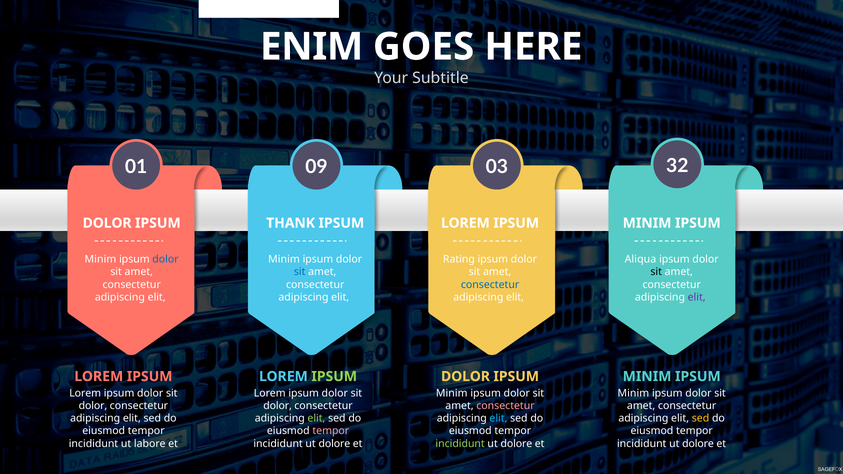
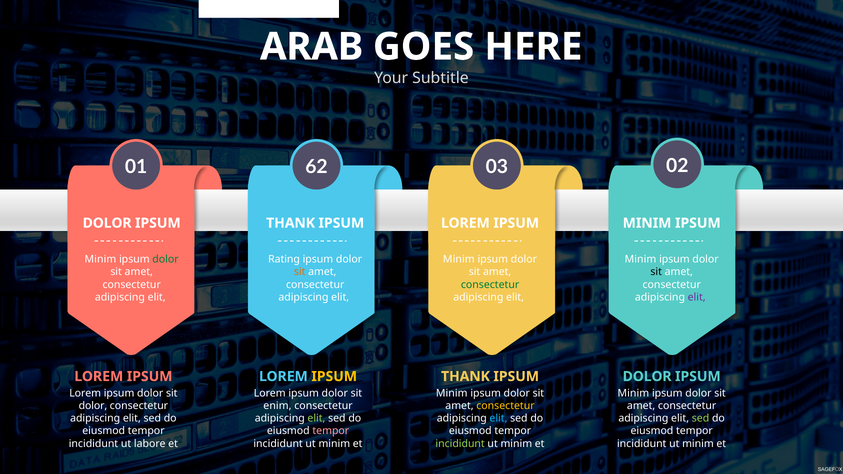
ENIM: ENIM -> ARAB (312, 47)
09: 09 -> 62 (316, 167)
32: 32 -> 02 (677, 166)
dolor colour: blue -> green (165, 259)
Minim: Minim -> Rating (284, 259)
Rating: Rating -> Minim (459, 259)
Aliqua: Aliqua -> Minim (640, 259)
sit colour: blue -> orange (300, 272)
consectetur colour: blue -> green (490, 285)
IPSUM colour: light green -> yellow (334, 377)
DOLOR: DOLOR -> THANK (465, 377)
MINIM: MINIM -> DOLOR (647, 377)
dolor: dolor -> enim (277, 406)
consectetur colour: pink -> yellow (505, 406)
sed colour: yellow -> light green (701, 419)
dolore: dolore -> minim (334, 444)
dolore: dolore -> minim (516, 444)
dolore: dolore -> minim (698, 444)
